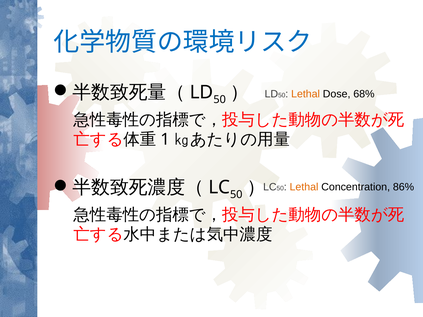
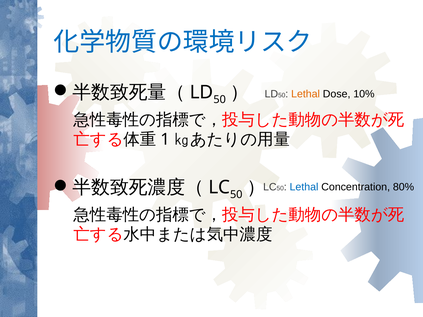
68%: 68% -> 10% (364, 94)
Lethal colour: orange -> blue (304, 187)
86%: 86% -> 80% (404, 187)
